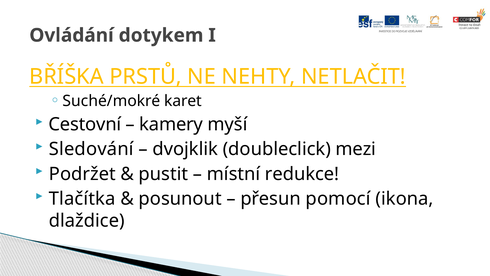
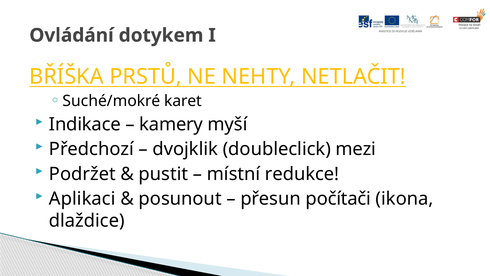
Cestovní: Cestovní -> Indikace (85, 124)
Sledování: Sledování -> Předchozí (91, 149)
Tlačítka: Tlačítka -> Aplikaci (82, 199)
pomocí: pomocí -> počítači (338, 199)
